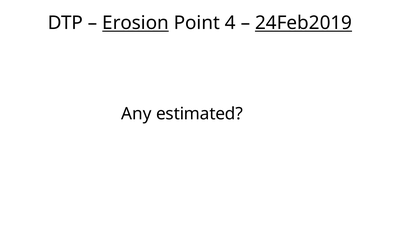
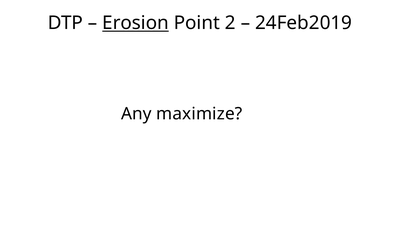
4: 4 -> 2 (230, 23)
24Feb2019 underline: present -> none (304, 23)
estimated: estimated -> maximize (199, 114)
